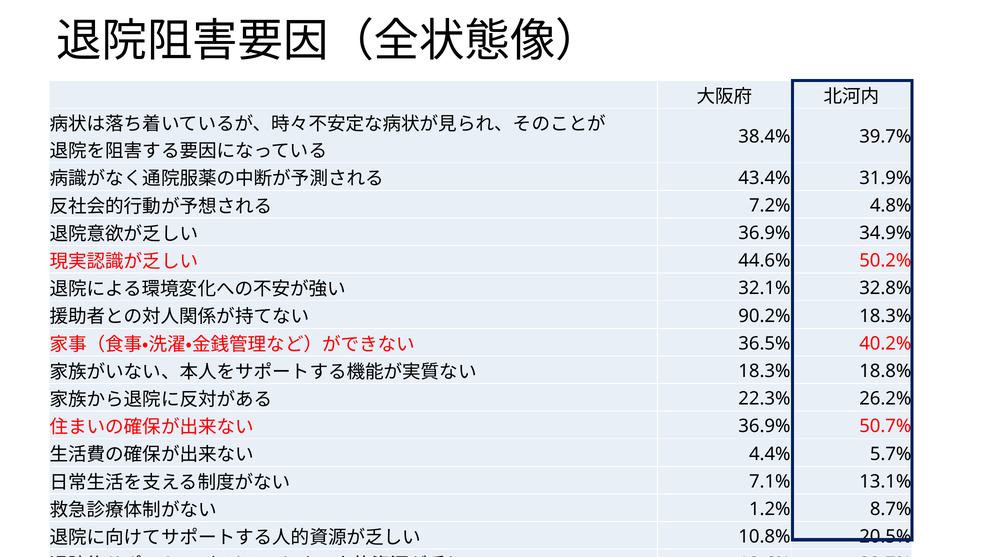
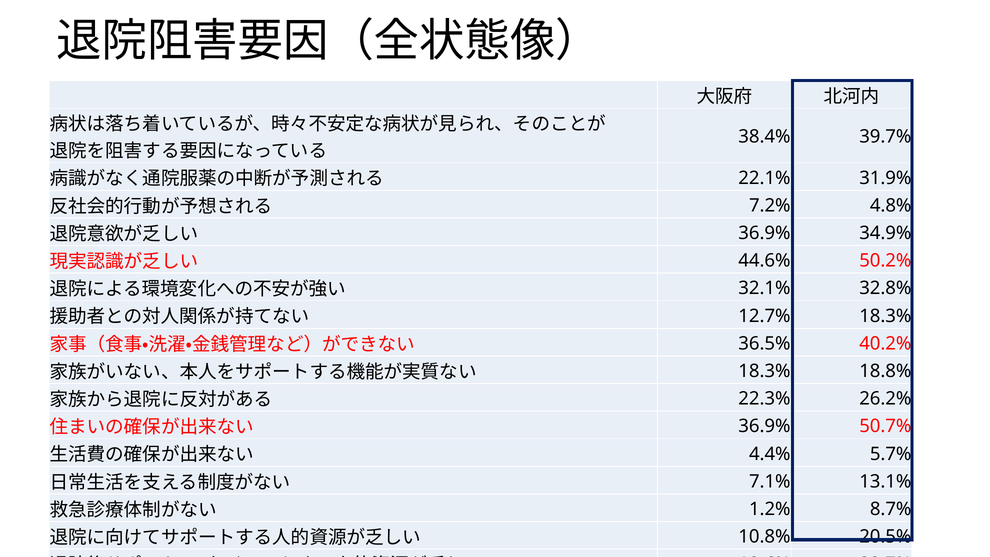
43.4%: 43.4% -> 22.1% (764, 178)
90.2%: 90.2% -> 12.7% (764, 316)
